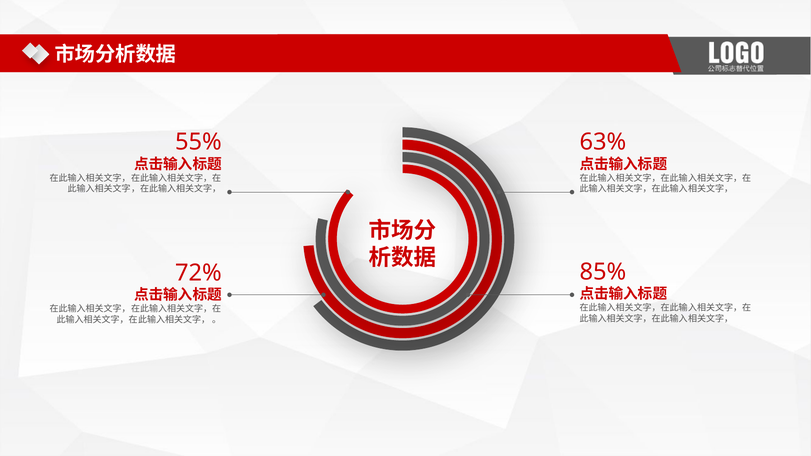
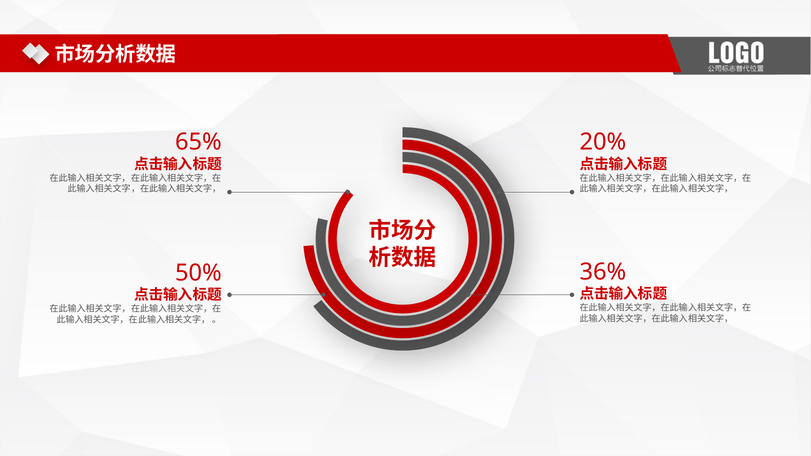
55%: 55% -> 65% (198, 142)
63%: 63% -> 20% (603, 142)
85%: 85% -> 36% (603, 272)
72%: 72% -> 50% (198, 273)
